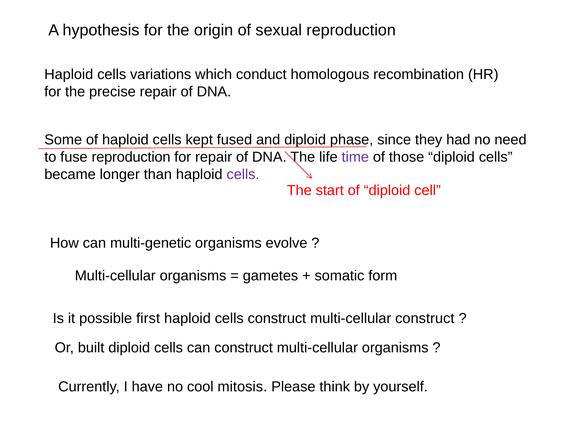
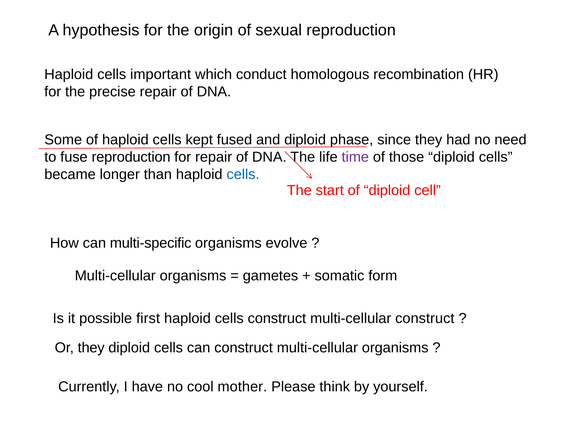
variations: variations -> important (161, 74)
cells colour: purple -> blue (243, 175)
multi-genetic: multi-genetic -> multi-specific (151, 243)
Or built: built -> they (91, 348)
mitosis: mitosis -> mother (242, 387)
